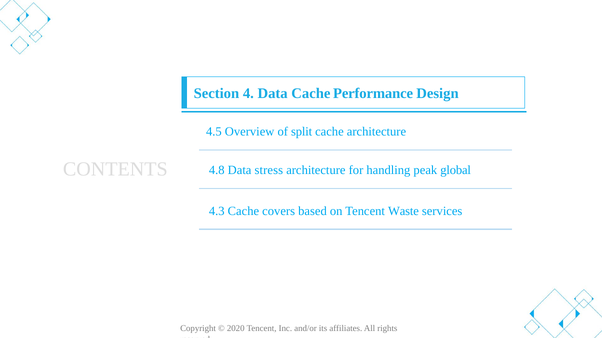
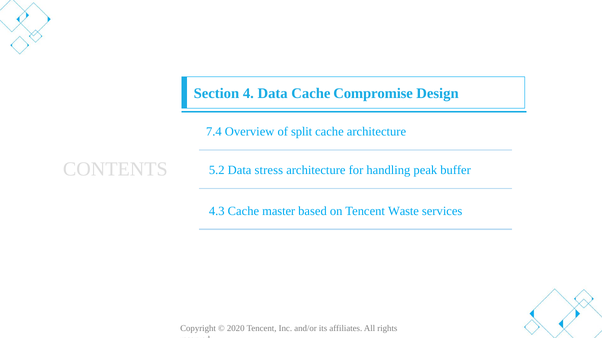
Performance: Performance -> Compromise (373, 94)
4.5: 4.5 -> 7.4 (214, 132)
4.8: 4.8 -> 5.2 (217, 170)
global: global -> buffer (456, 170)
covers: covers -> master (279, 211)
